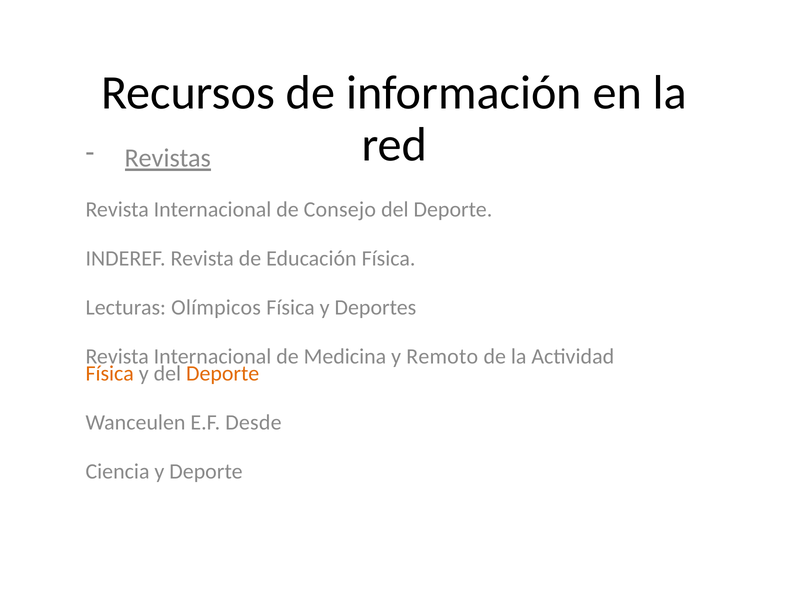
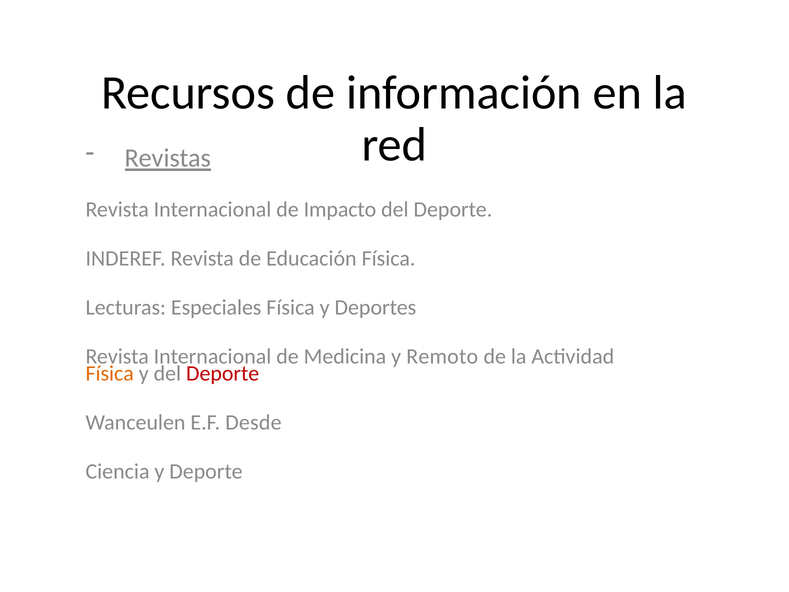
Consejo: Consejo -> Impacto (340, 209)
Olímpicos: Olímpicos -> Especiales (216, 307)
Deporte colour: orange -> red (223, 373)
